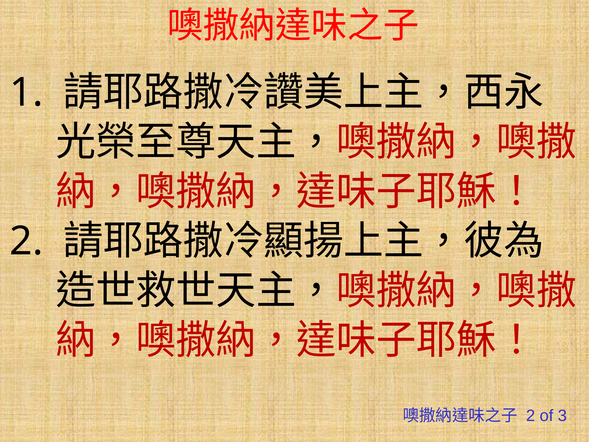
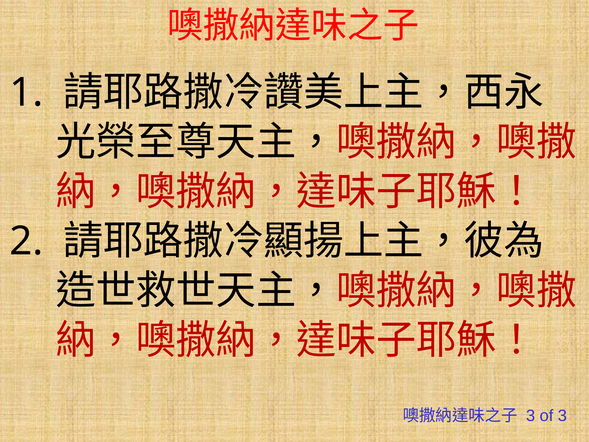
2: 2 -> 3 (531, 416)
